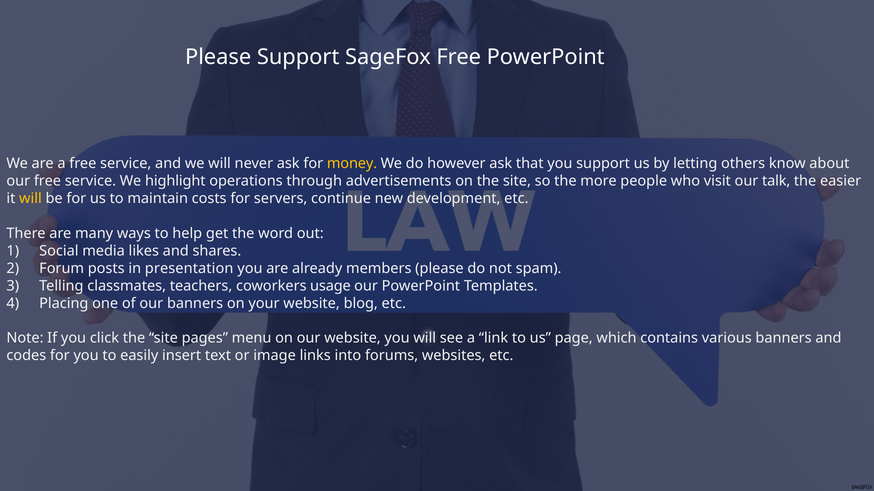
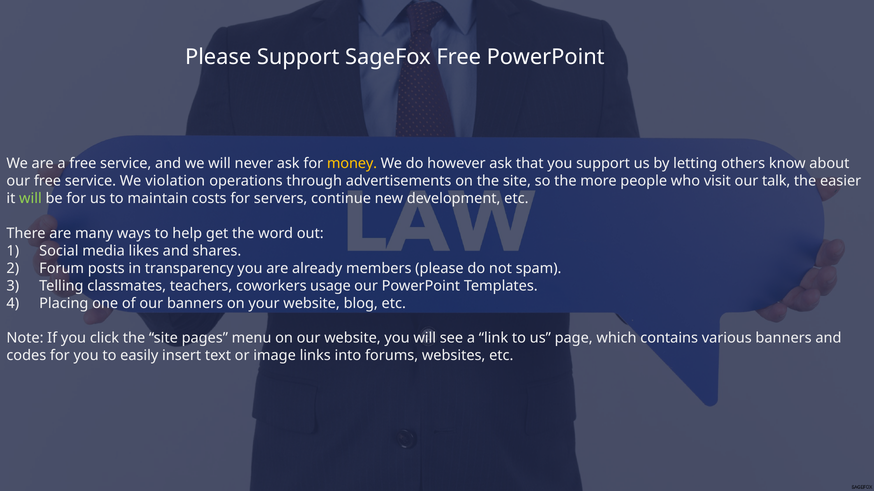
highlight: highlight -> violation (175, 181)
will colour: yellow -> light green (30, 199)
presentation: presentation -> transparency (189, 269)
